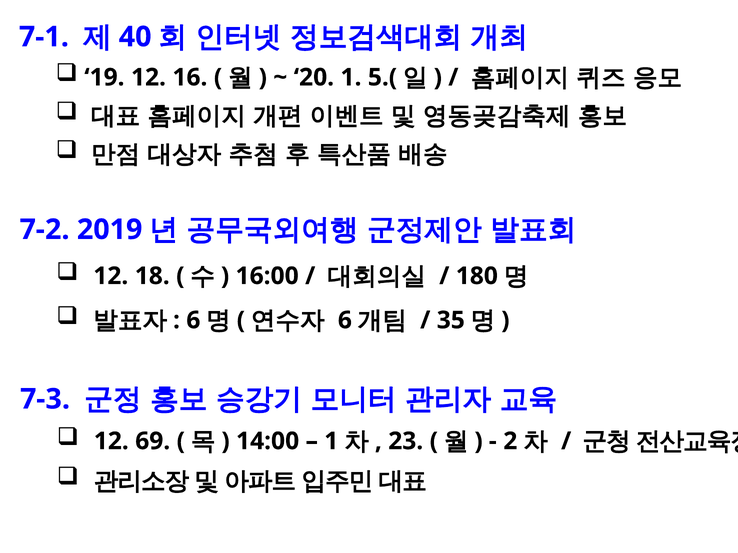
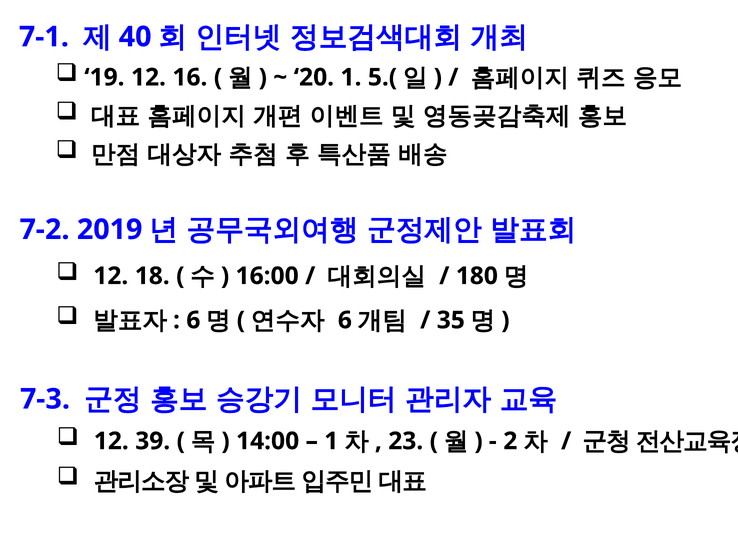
69: 69 -> 39 (153, 441)
